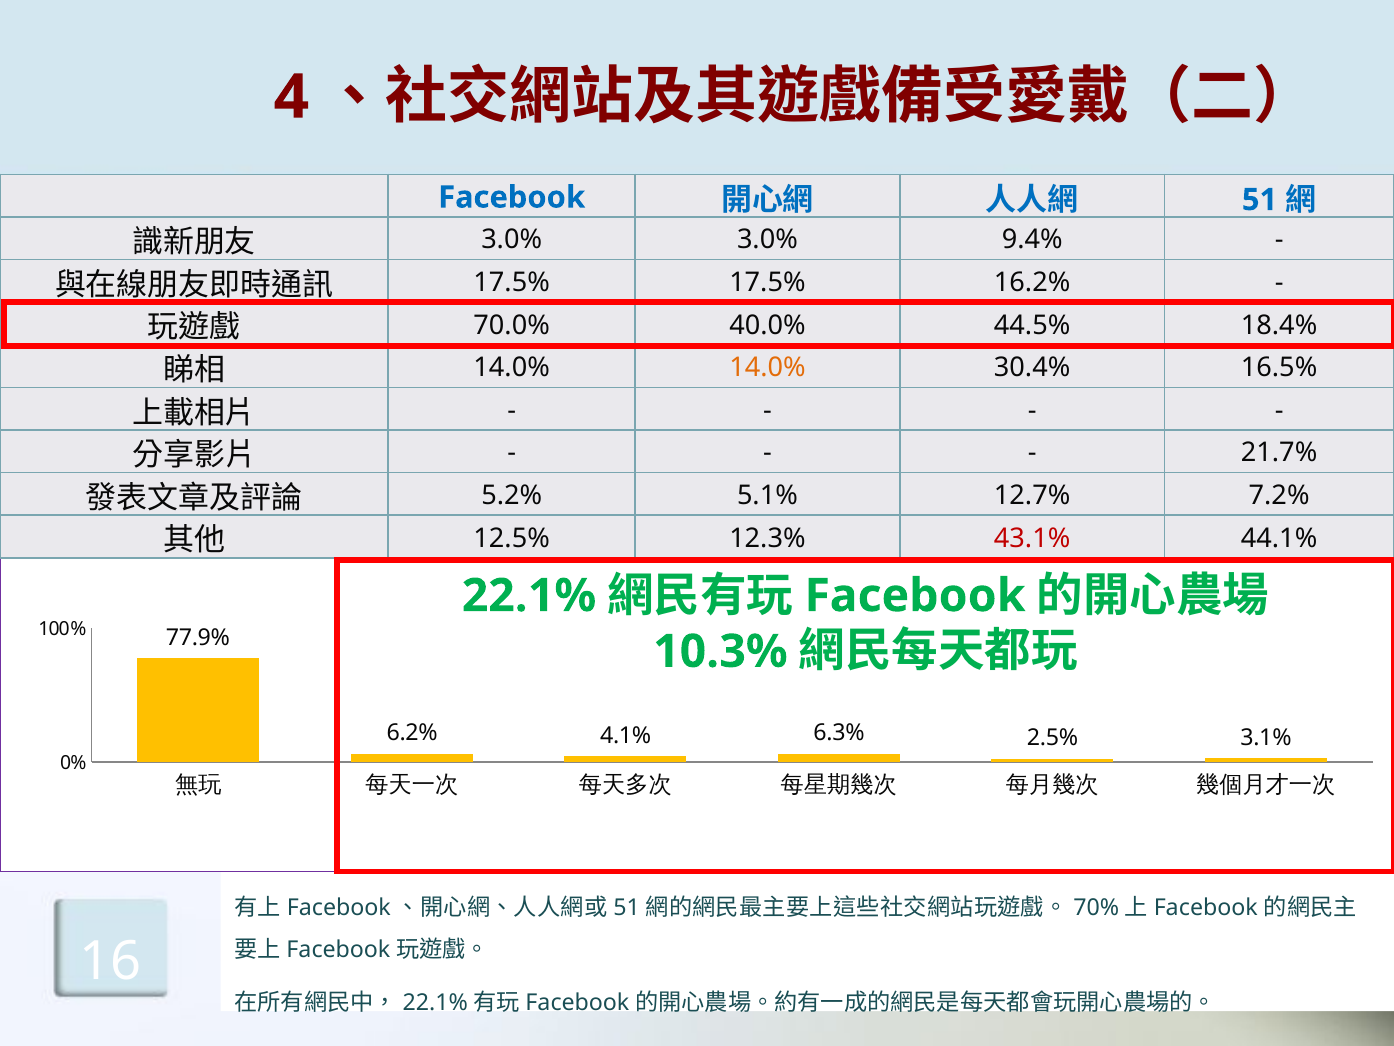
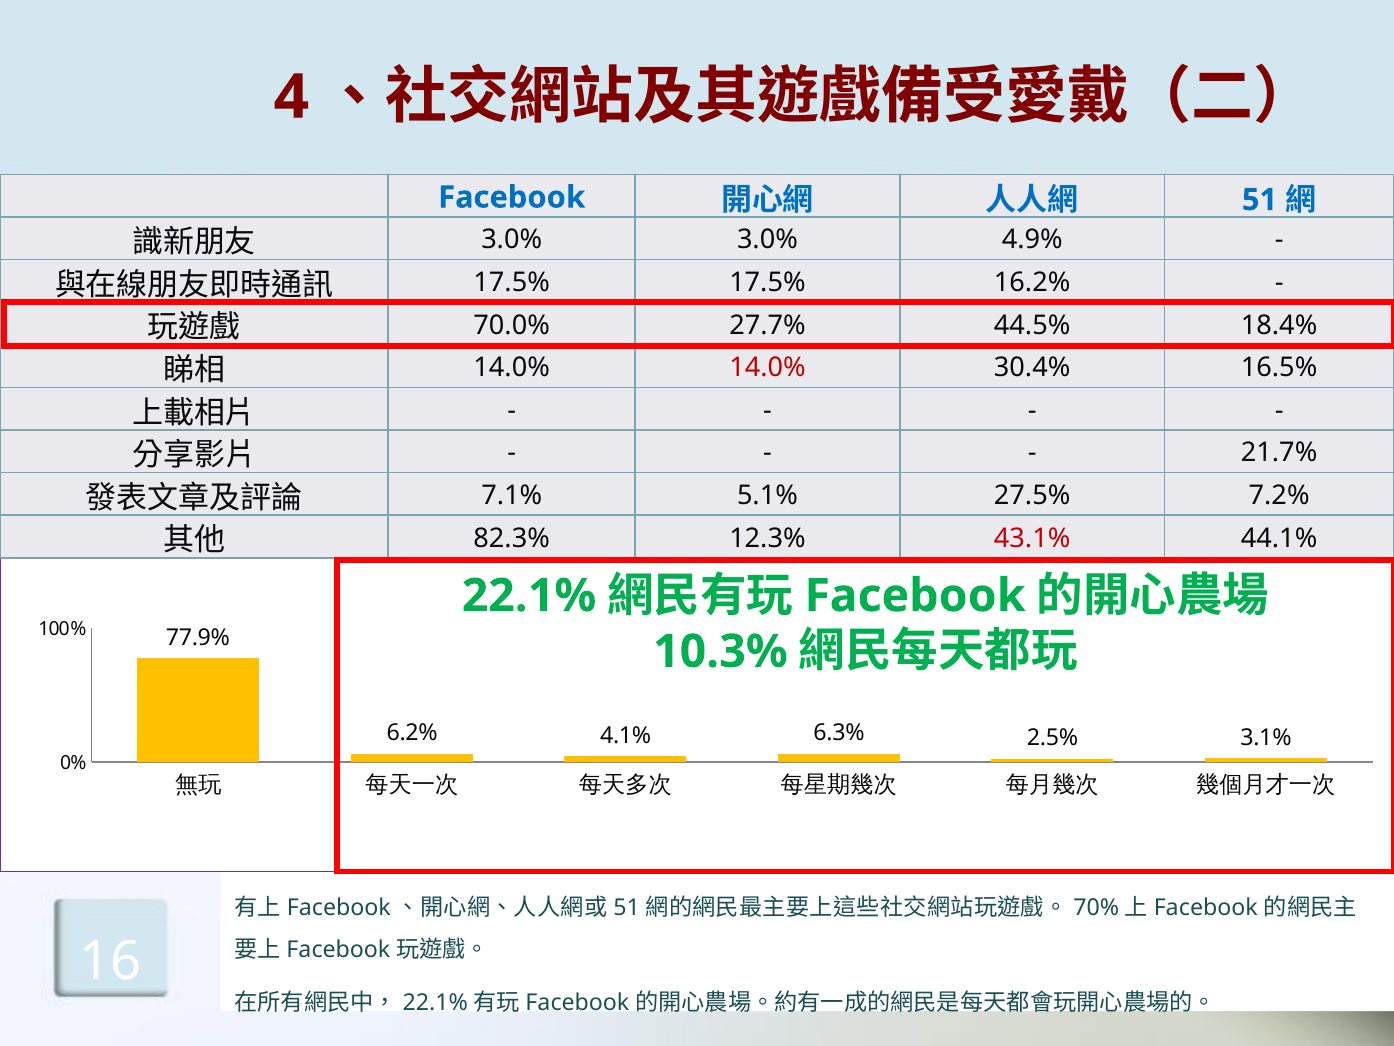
9.4%: 9.4% -> 4.9% (1032, 240)
40.0%: 40.0% -> 27.7% (767, 325)
14.0% colour: orange -> red (767, 367)
5.2%: 5.2% -> 7.1% (512, 495)
12.7%: 12.7% -> 27.5% (1032, 495)
12.5%: 12.5% -> 82.3% (512, 538)
